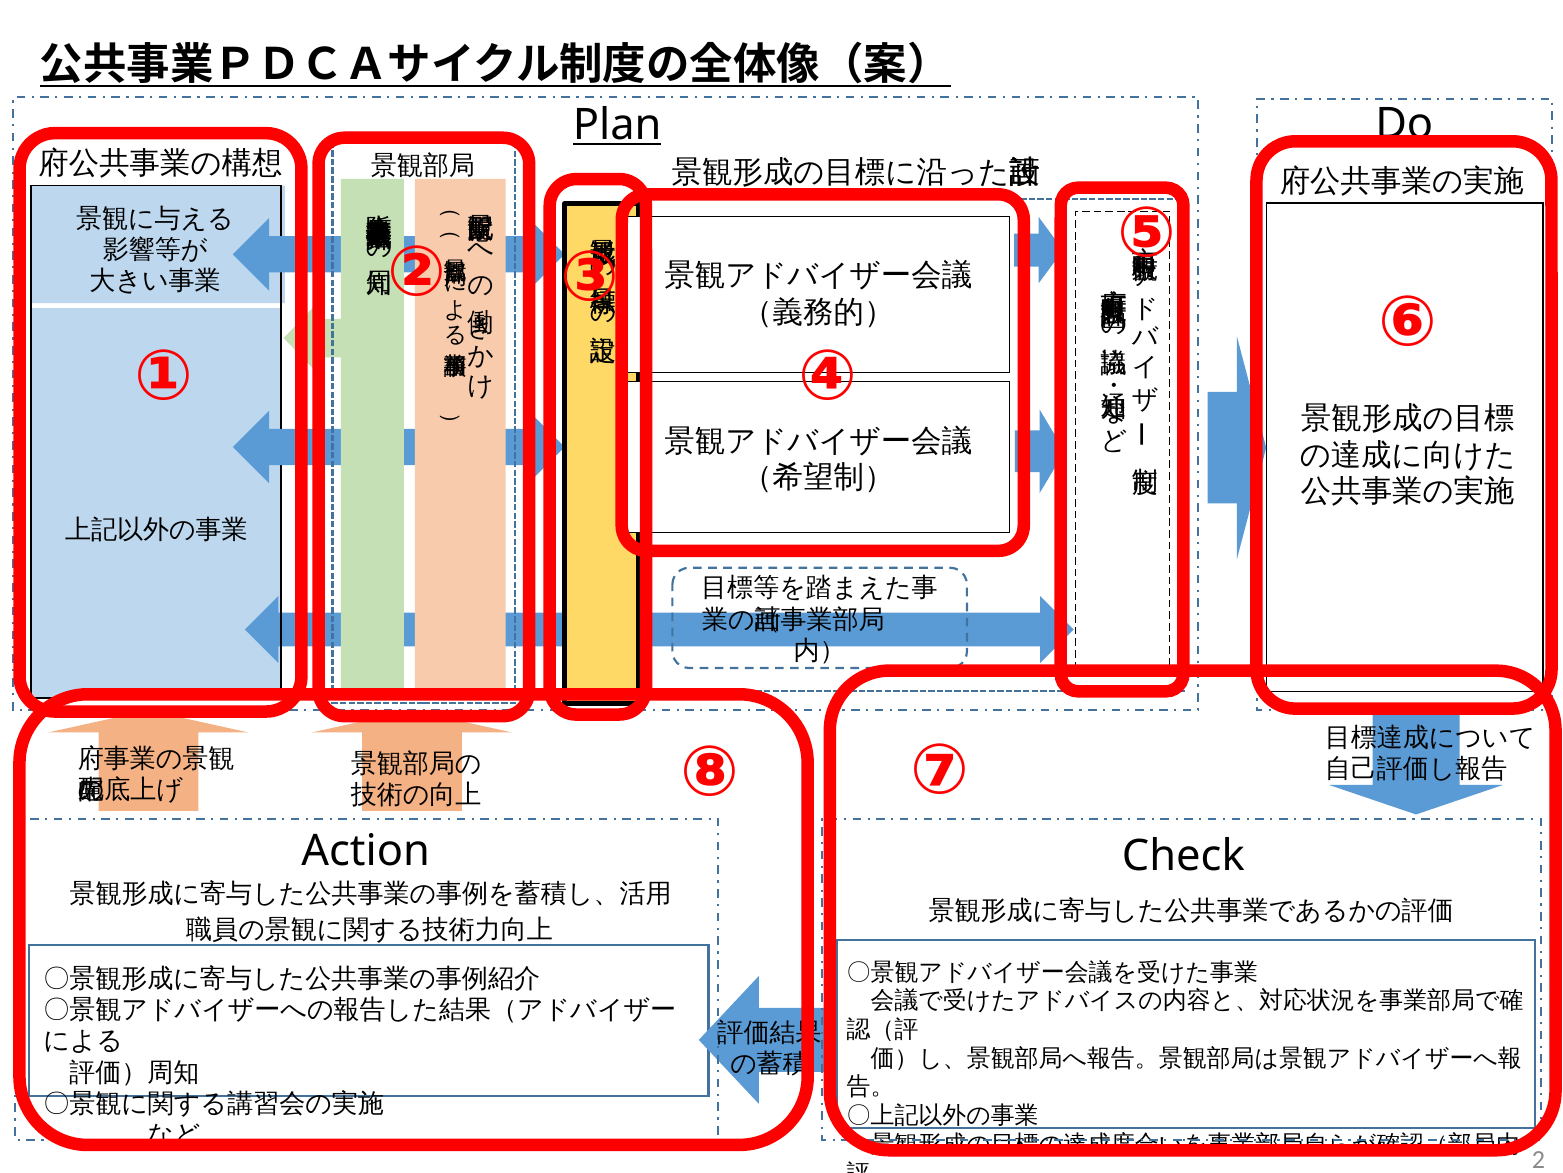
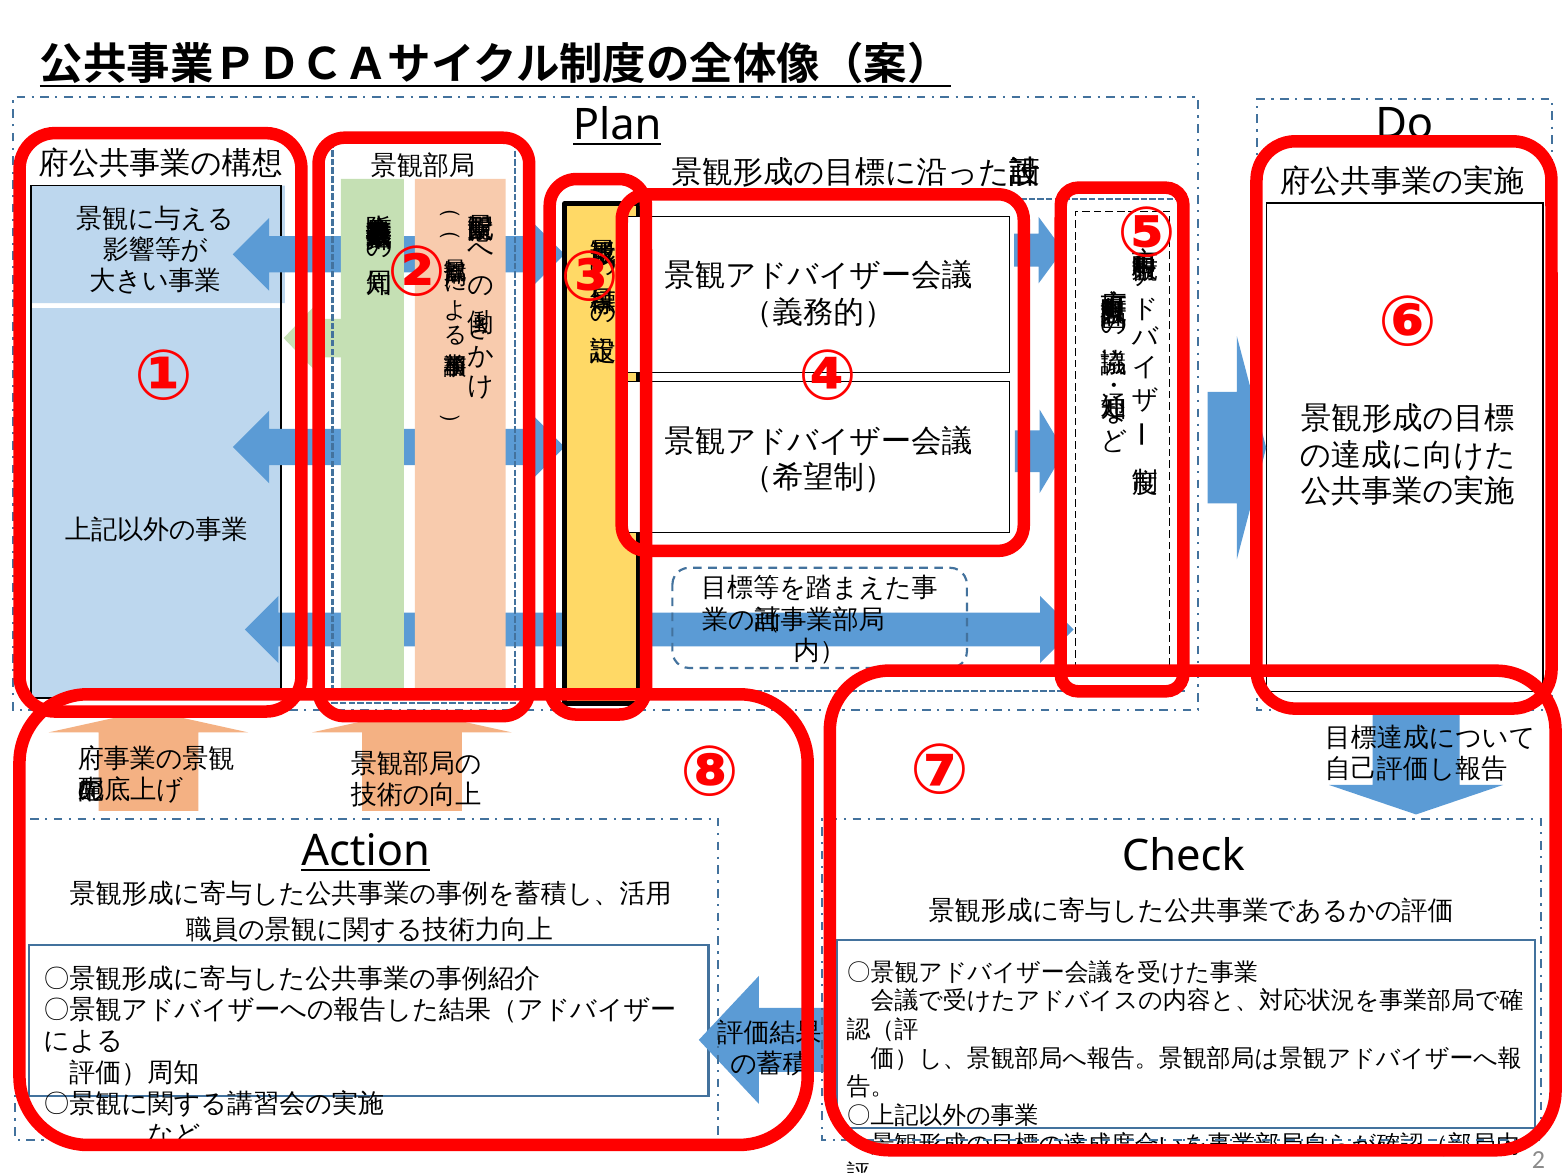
Action underline: none -> present (366, 851)
